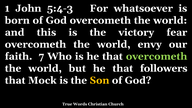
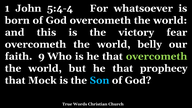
5:4-3: 5:4-3 -> 5:4-4 (60, 8)
envy: envy -> belly (150, 44)
7: 7 -> 9 (41, 56)
followers: followers -> prophecy (164, 68)
Son colour: yellow -> light blue (99, 80)
